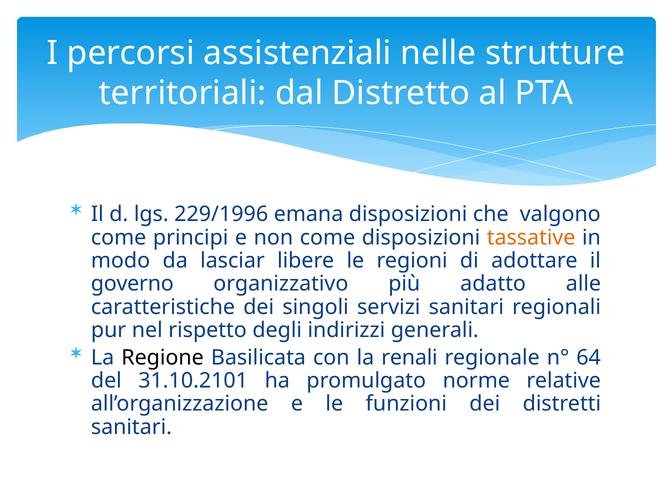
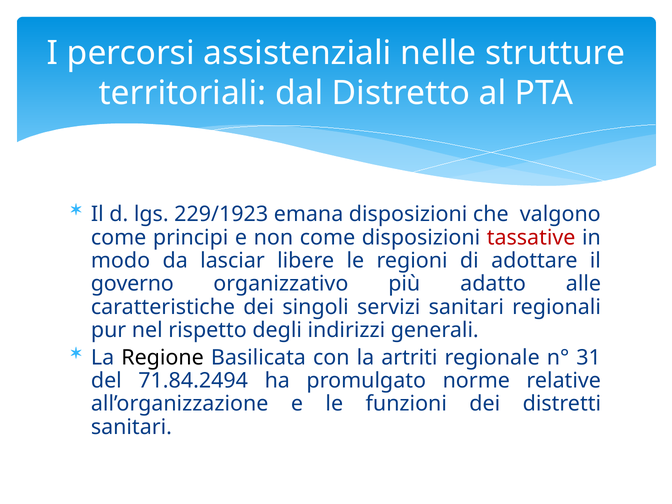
229/1996: 229/1996 -> 229/1923 (221, 214)
tassative colour: orange -> red (531, 238)
renali: renali -> artriti (409, 357)
64: 64 -> 31 (589, 357)
31.10.2101: 31.10.2101 -> 71.84.2494 (193, 381)
